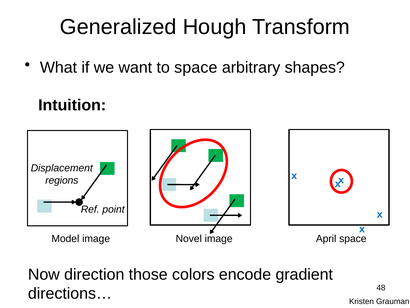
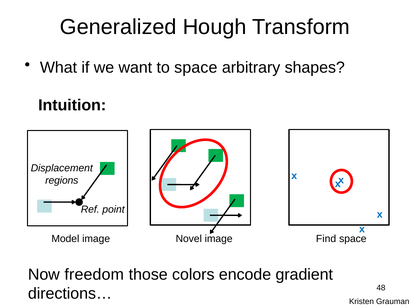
April: April -> Find (326, 238)
direction: direction -> freedom (94, 274)
